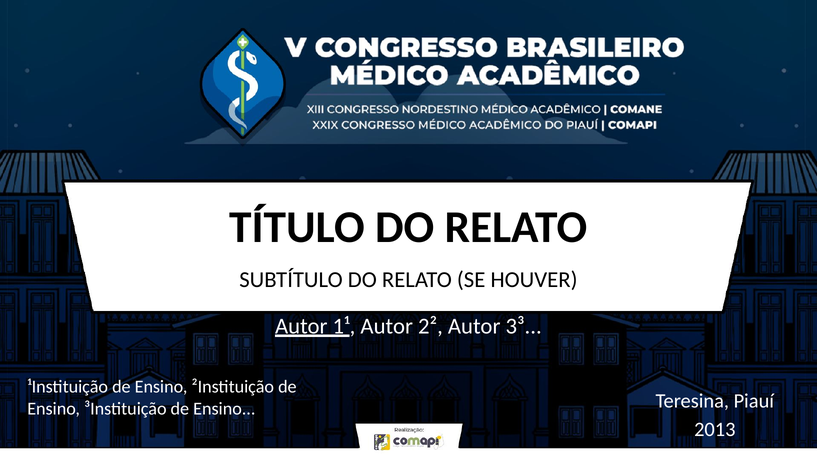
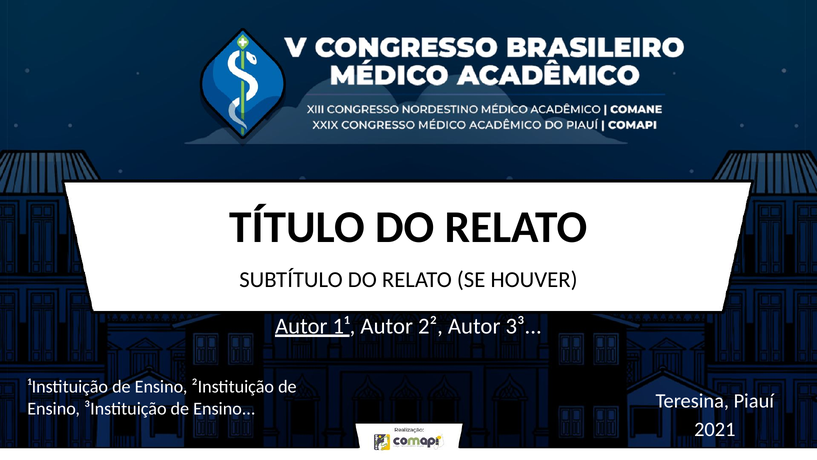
2013: 2013 -> 2021 (715, 429)
